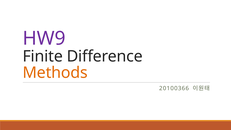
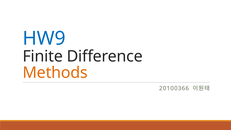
HW9 colour: purple -> blue (44, 38)
